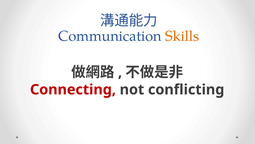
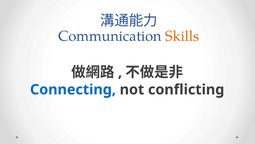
Connecting colour: red -> blue (73, 90)
